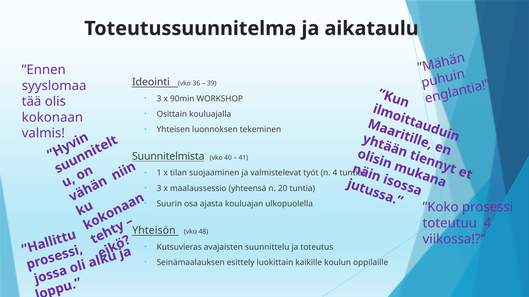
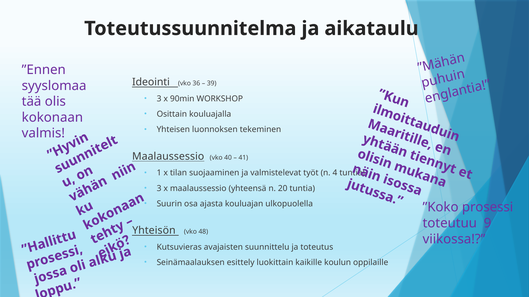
Suunnitelmista: Suunnitelmista -> Maalaussessio (168, 157)
toteutuu 4: 4 -> 9 (488, 224)
